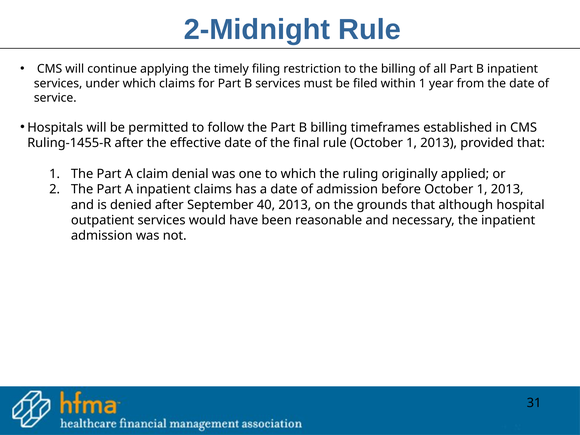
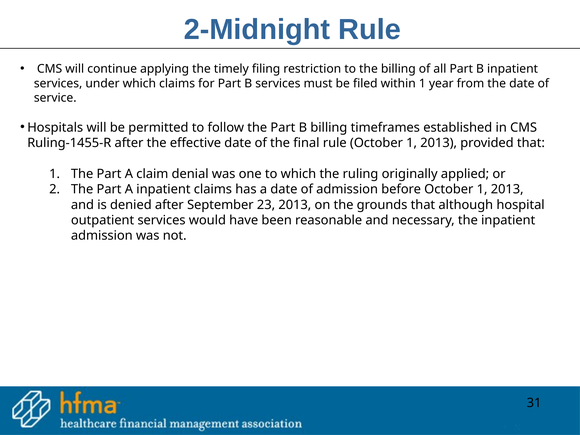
40: 40 -> 23 (266, 205)
